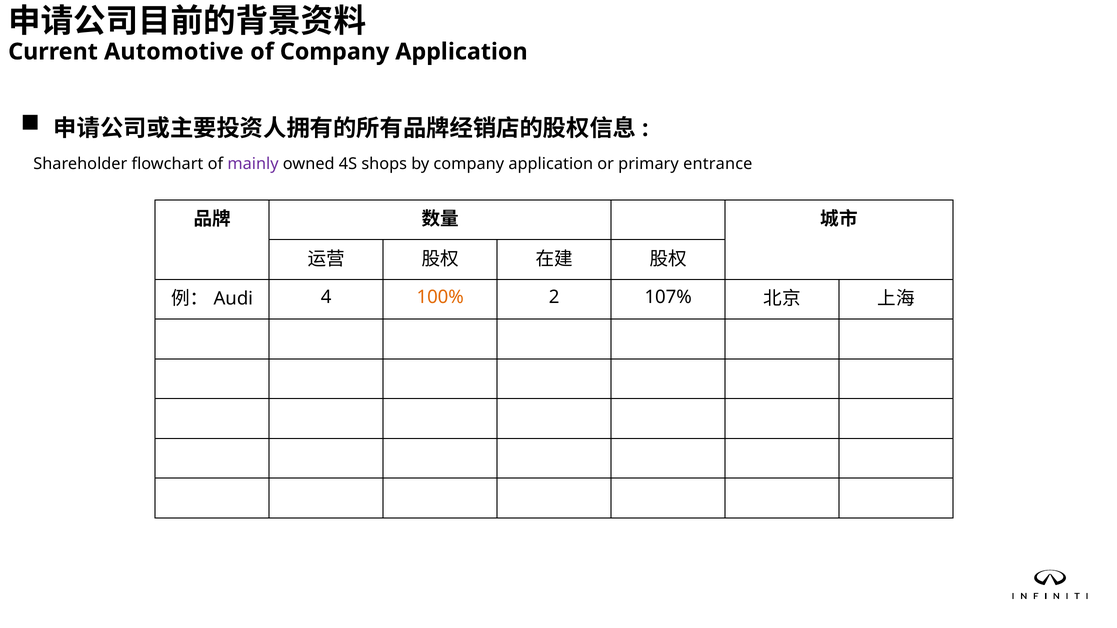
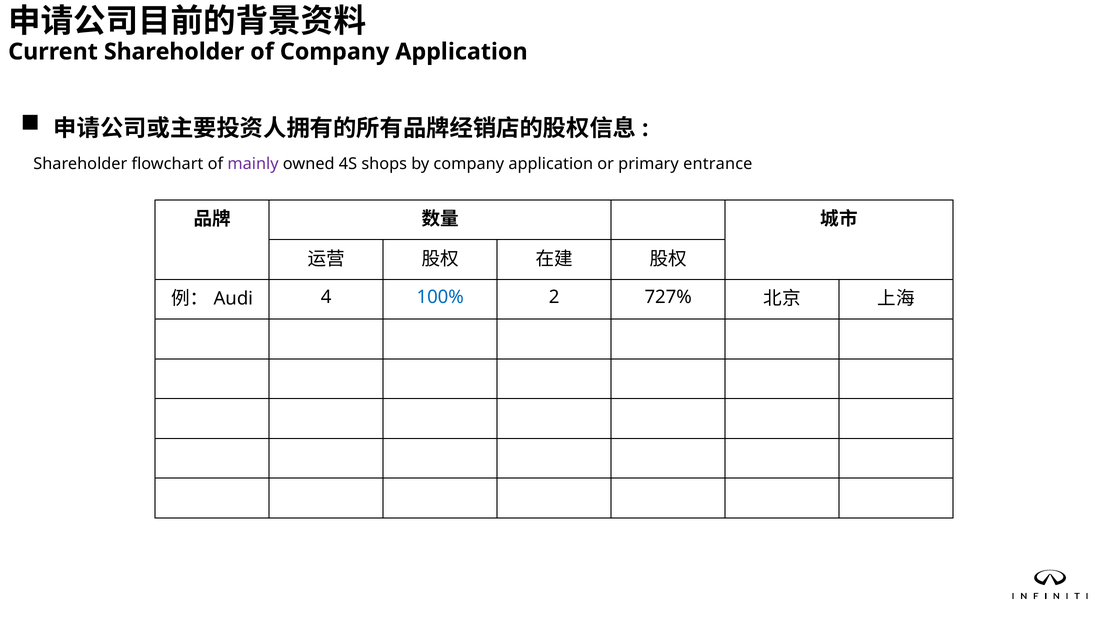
Current Automotive: Automotive -> Shareholder (174, 52)
100% colour: orange -> blue (440, 297)
107%: 107% -> 727% (668, 297)
